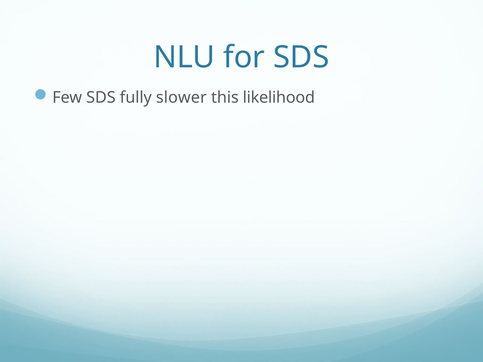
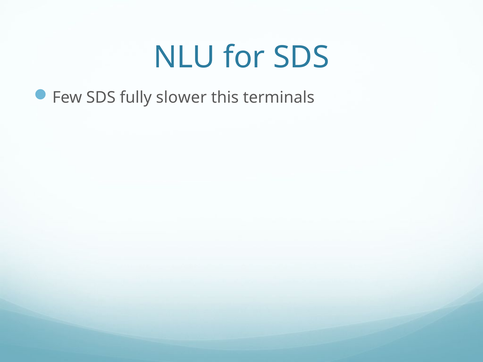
likelihood: likelihood -> terminals (279, 98)
